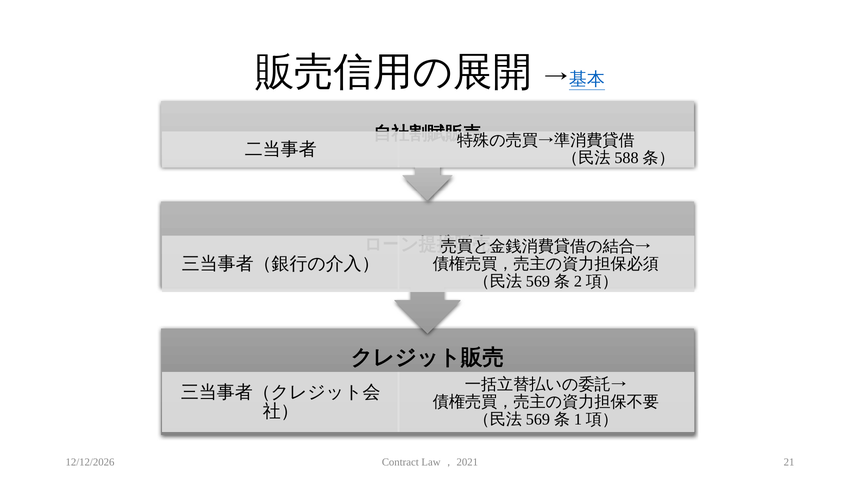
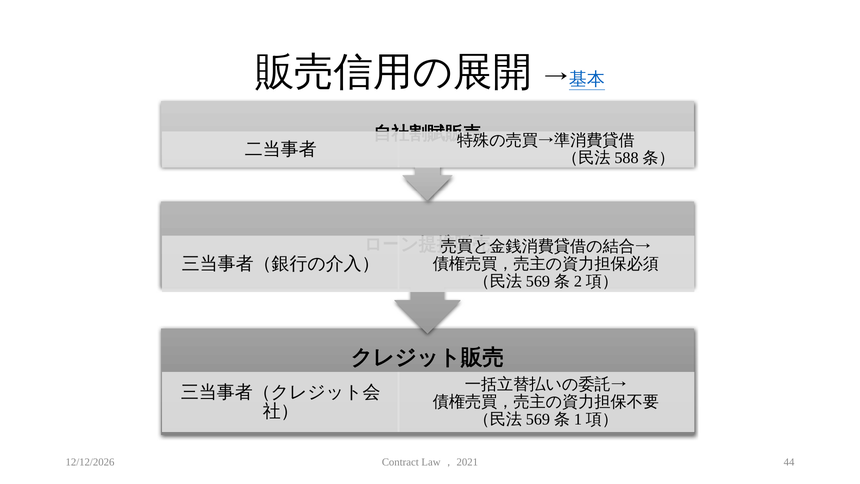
21: 21 -> 44 (789, 462)
